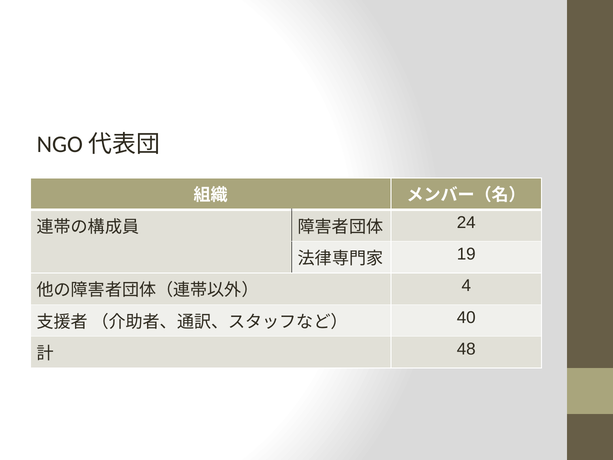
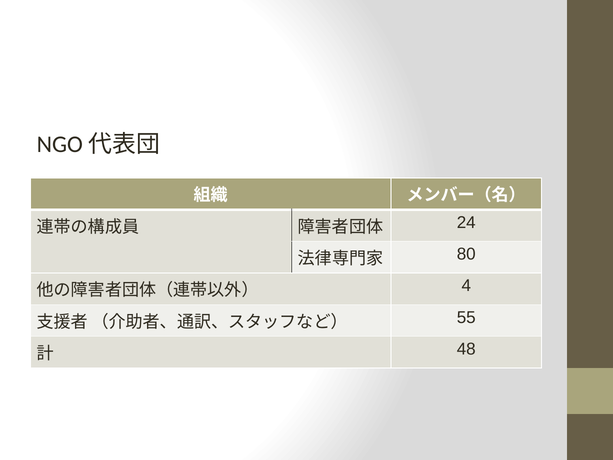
19: 19 -> 80 (466, 254)
40: 40 -> 55 (466, 317)
